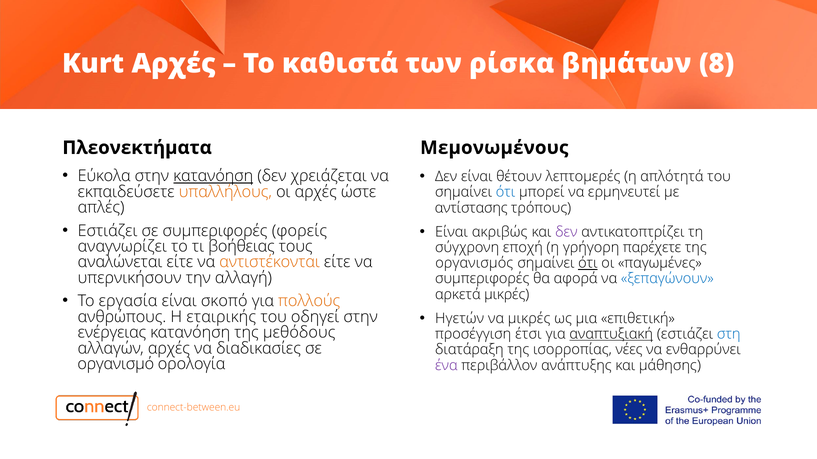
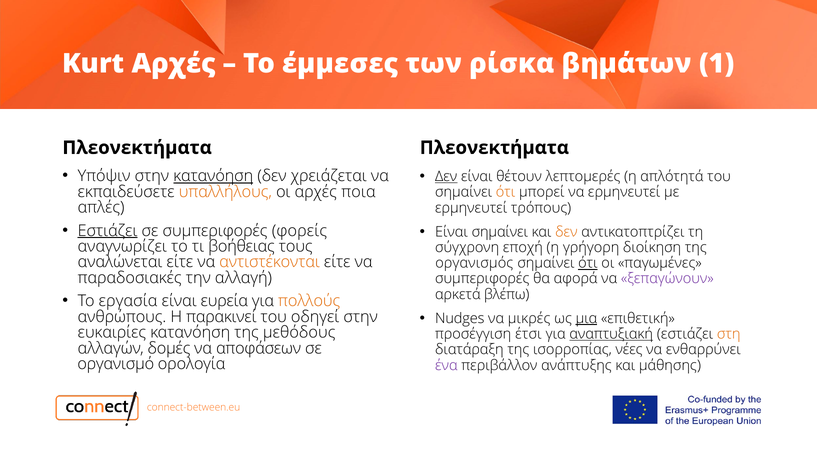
καθιστά: καθιστά -> έμμεσες (340, 64)
8: 8 -> 1 (717, 64)
Μεμονωμένους: Μεμονωμένους -> Πλεονεκτήματα (494, 148)
Εύκολα: Εύκολα -> Υπόψιν (104, 176)
Δεν underline: none -> present (446, 177)
ώστε: ώστε -> ποια (358, 192)
ότι colour: blue -> orange (506, 192)
αντίστασης: αντίστασης -> ερμηνευτεί (471, 208)
Εστιάζει underline: none -> present (108, 231)
Είναι ακριβώς: ακριβώς -> σημαίνει (500, 232)
δεν colour: purple -> orange (566, 232)
παρέχετε: παρέχετε -> διοίκηση (652, 248)
υπερνικήσουν: υπερνικήσουν -> παραδοσιακές (130, 278)
ξεπαγώνουν colour: blue -> purple (667, 279)
αρκετά μικρές: μικρές -> βλέπω (507, 295)
σκοπό: σκοπό -> ευρεία (224, 301)
εταιρικής: εταιρικής -> παρακινεί (221, 317)
Ηγετών: Ηγετών -> Nudges (460, 319)
μια underline: none -> present (586, 319)
ενέργειας: ενέργειας -> ευκαιρίες (112, 333)
στη colour: blue -> orange (729, 334)
αλλαγών αρχές: αρχές -> δομές (169, 349)
διαδικασίες: διαδικασίες -> αποφάσεων (259, 349)
